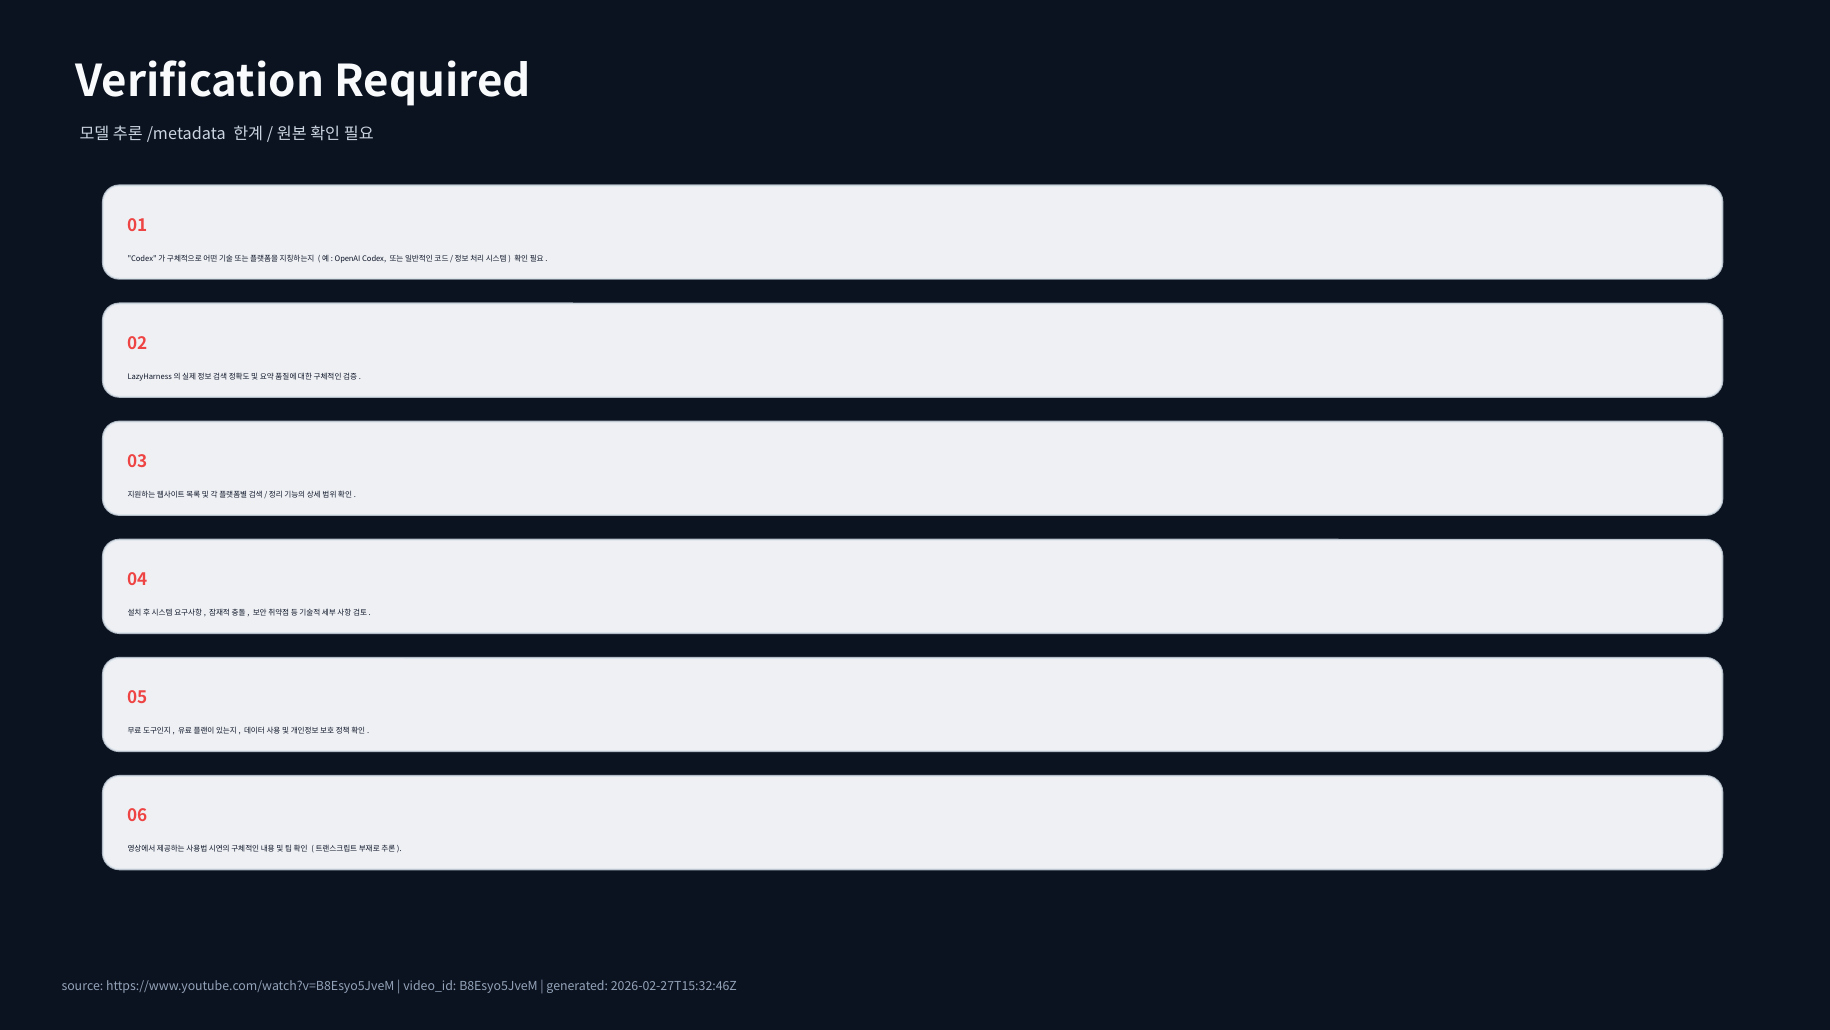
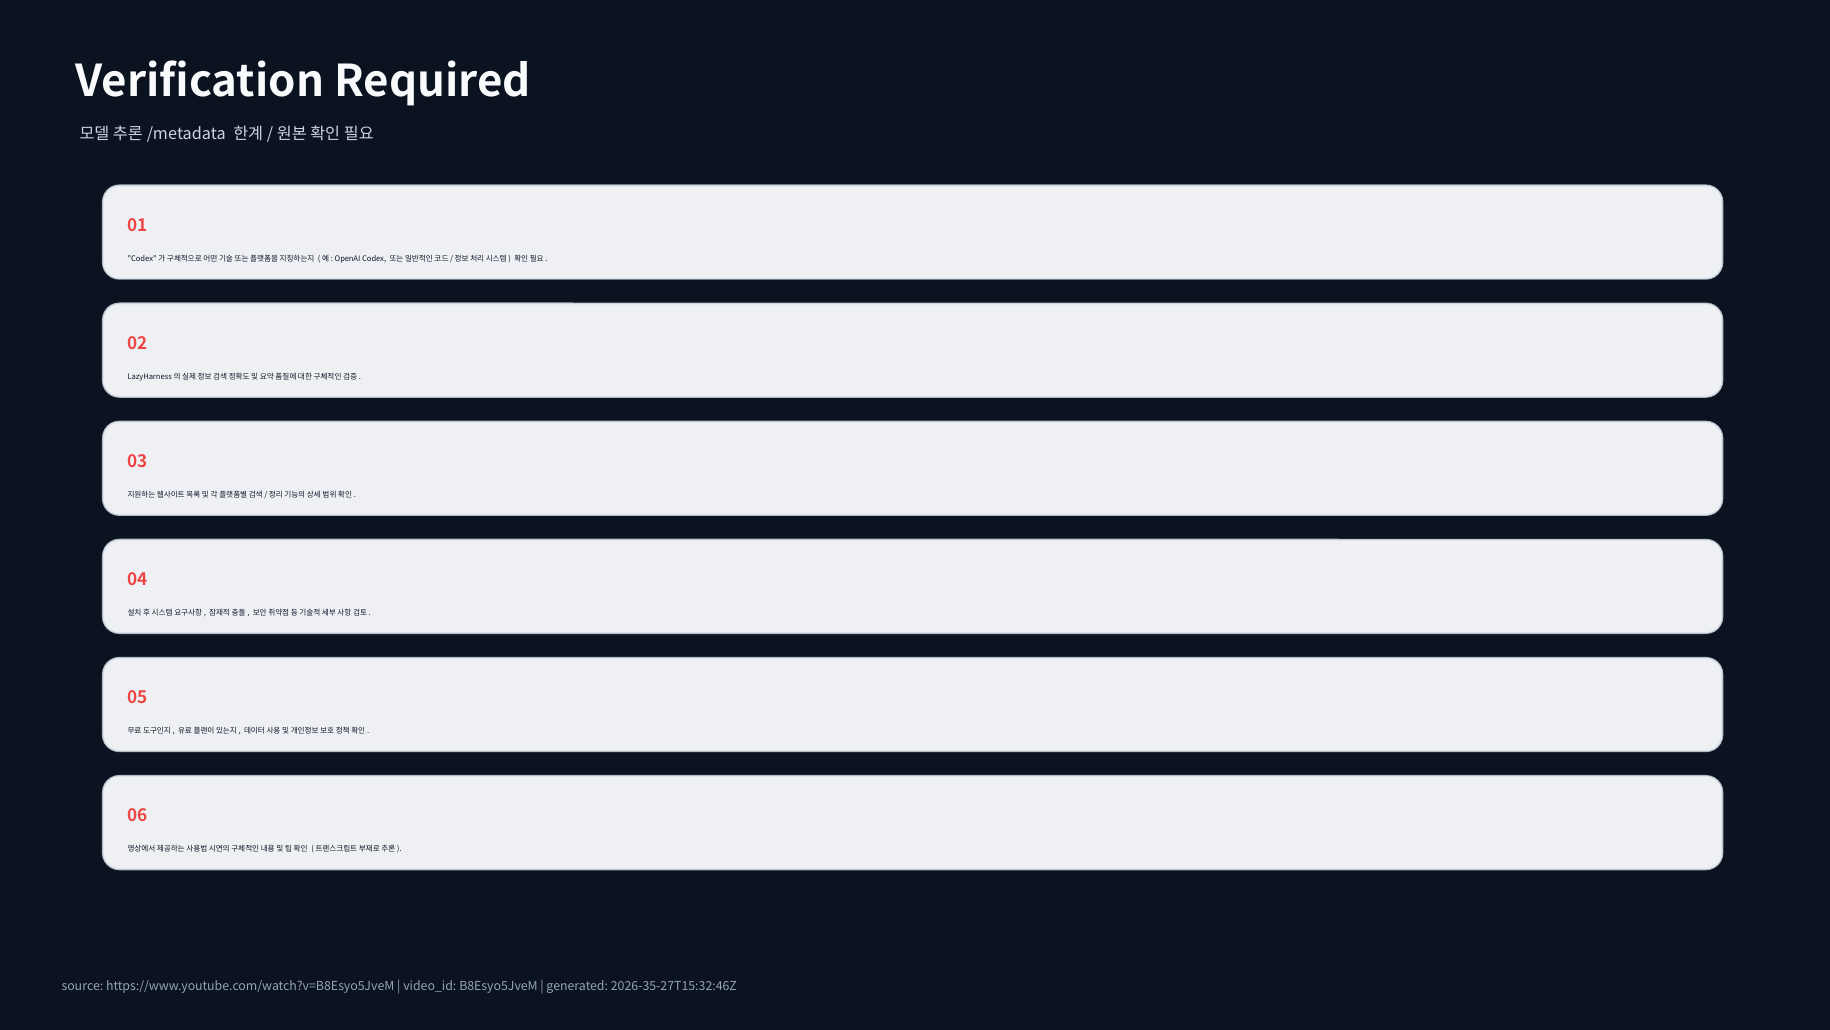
2026-02-27T15:32:46Z: 2026-02-27T15:32:46Z -> 2026-35-27T15:32:46Z (674, 986)
